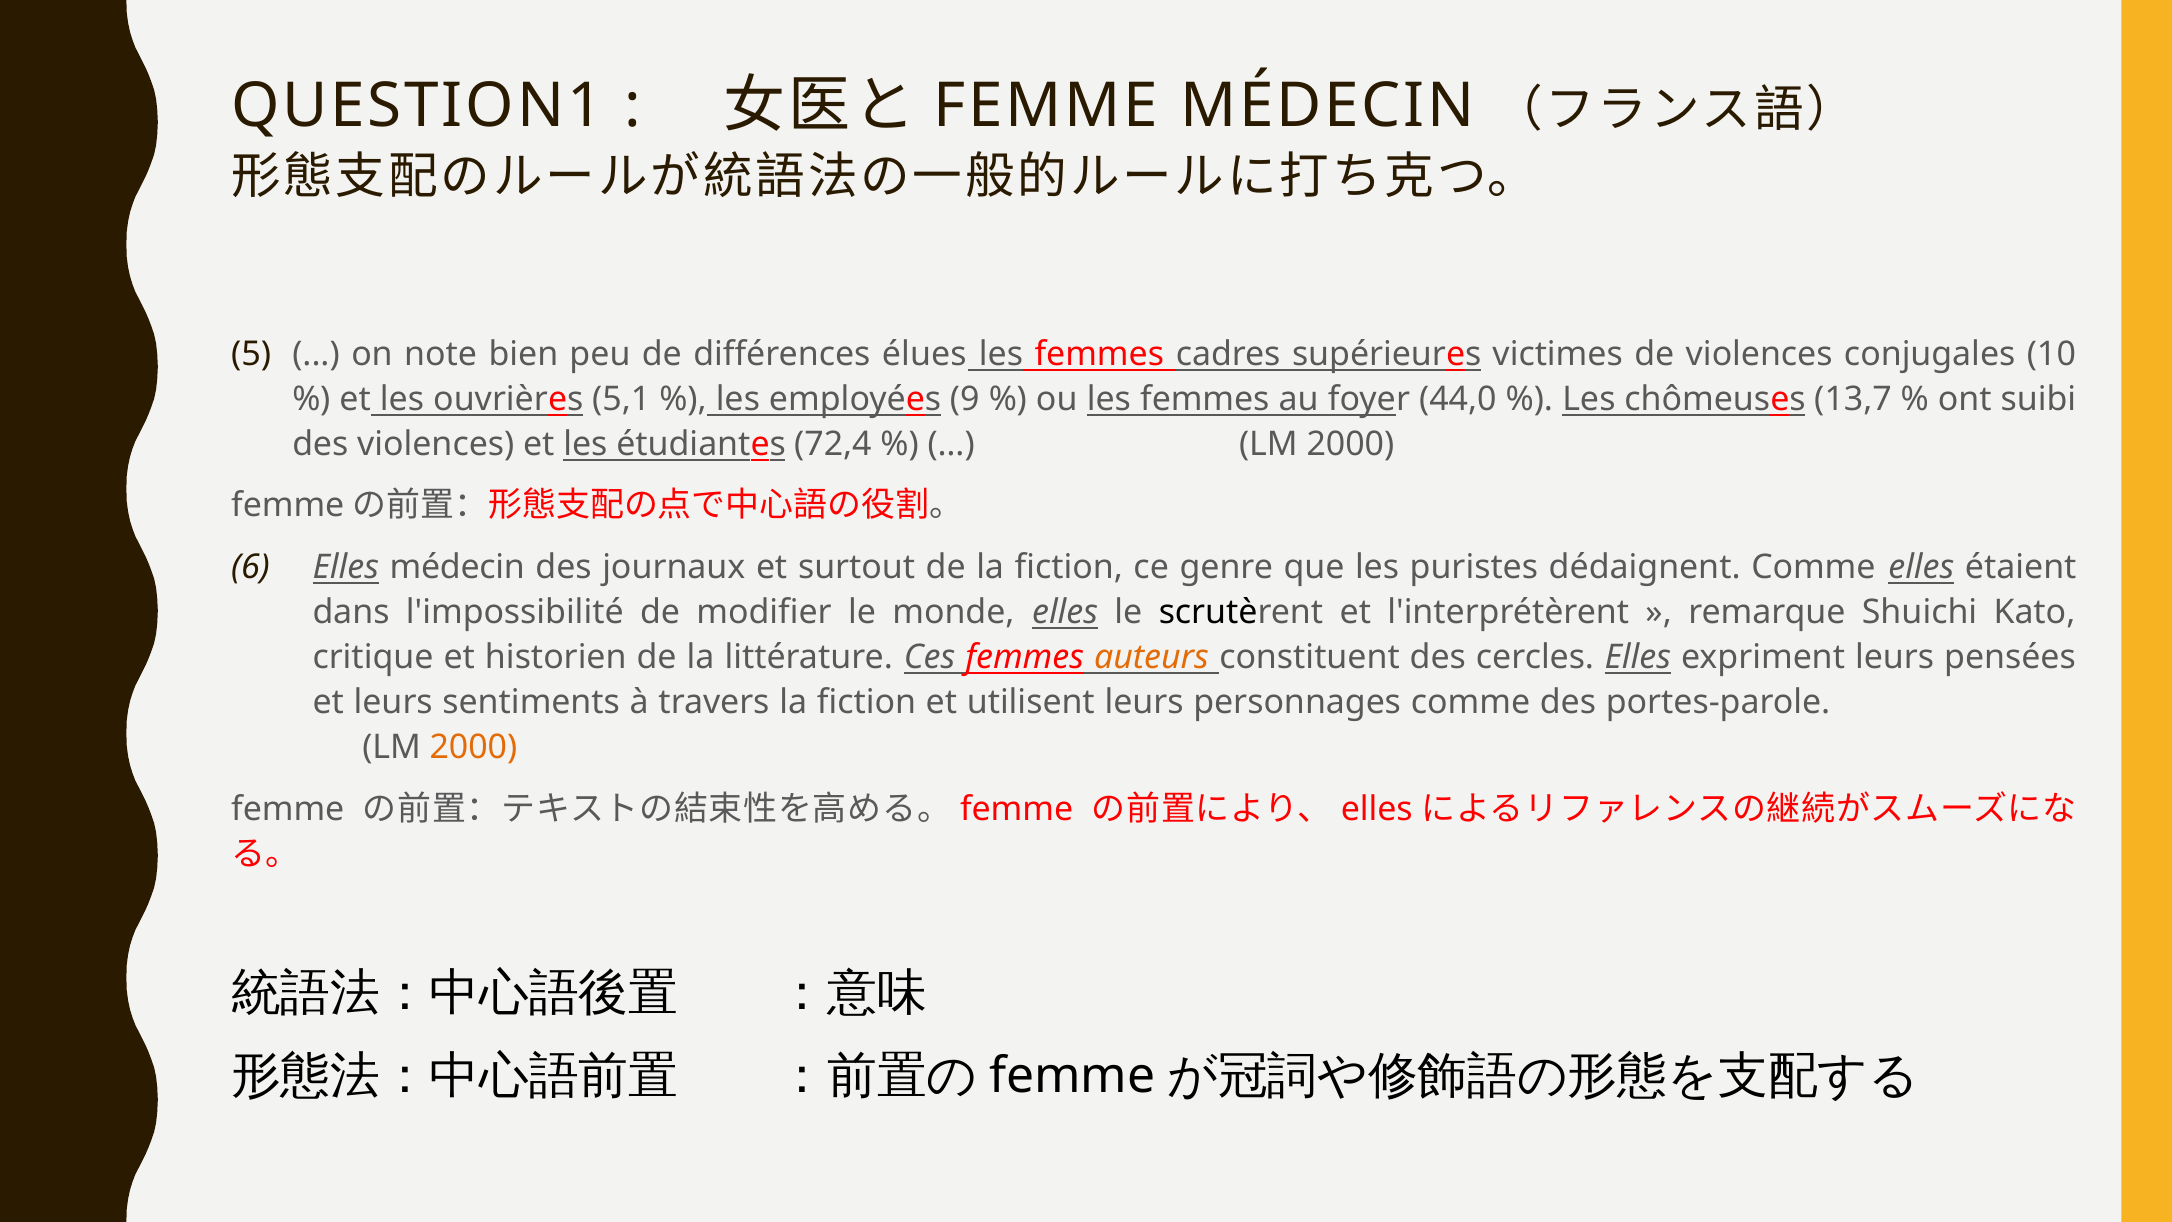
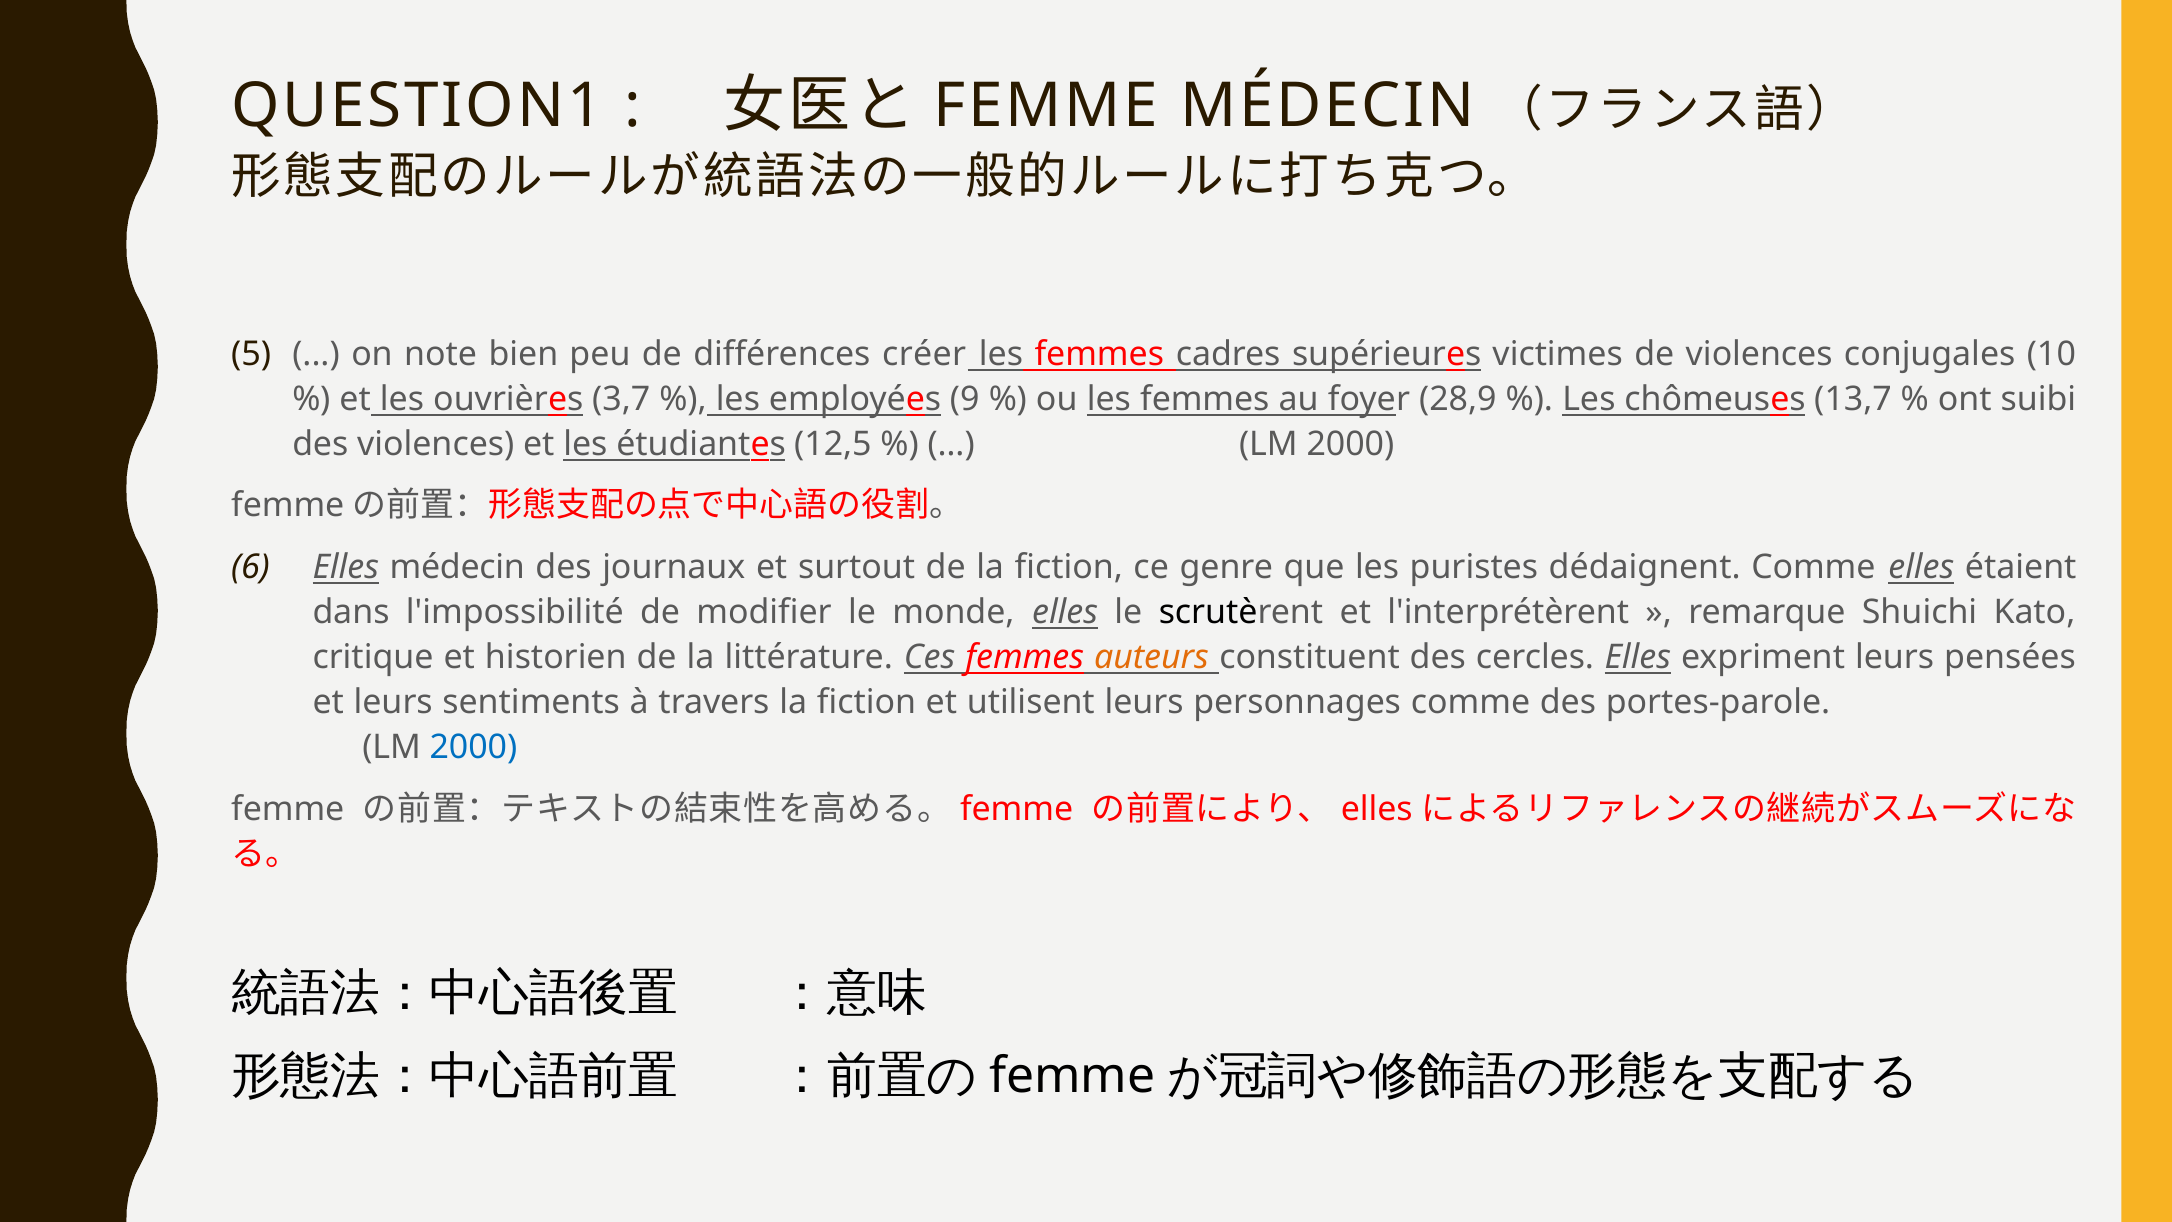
élues: élues -> créer (924, 355)
5,1: 5,1 -> 3,7 (621, 399)
44,0: 44,0 -> 28,9 (1458, 399)
72,4: 72,4 -> 12,5 (833, 444)
2000 colour: orange -> blue (473, 747)
